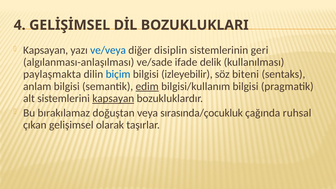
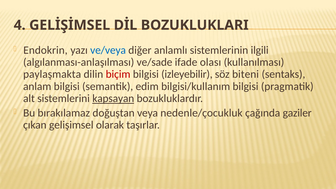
Kapsayan: Kapsayan -> Endokrin (45, 50)
disiplin: disiplin -> anlamlı (171, 50)
geri: geri -> ilgili (260, 50)
delik: delik -> olası (211, 62)
biçim colour: blue -> red (118, 74)
edim underline: present -> none (147, 86)
sırasında/çocukluk: sırasında/çocukluk -> nedenle/çocukluk (201, 113)
ruhsal: ruhsal -> gaziler (297, 113)
